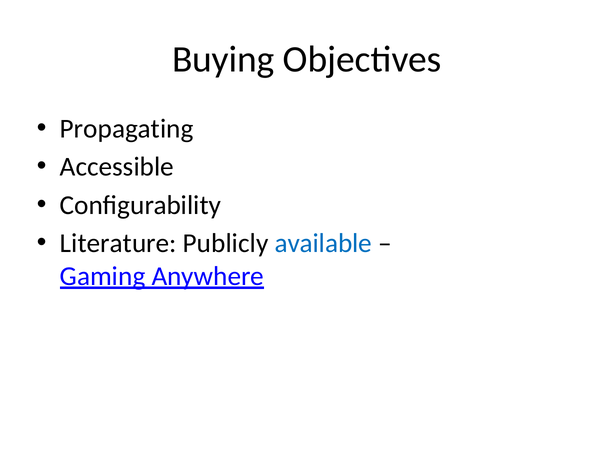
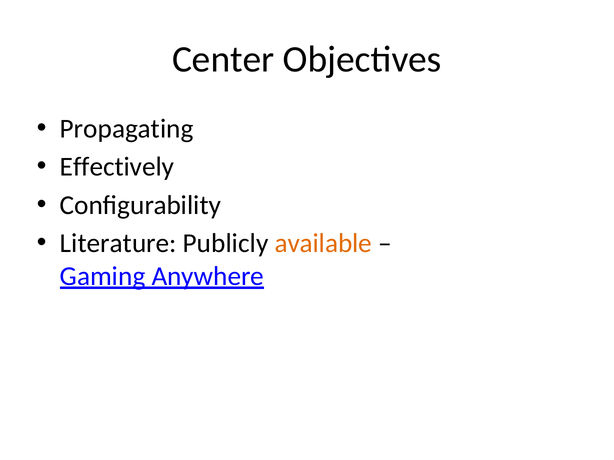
Buying: Buying -> Center (223, 59)
Accessible: Accessible -> Effectively (117, 167)
available colour: blue -> orange (323, 244)
